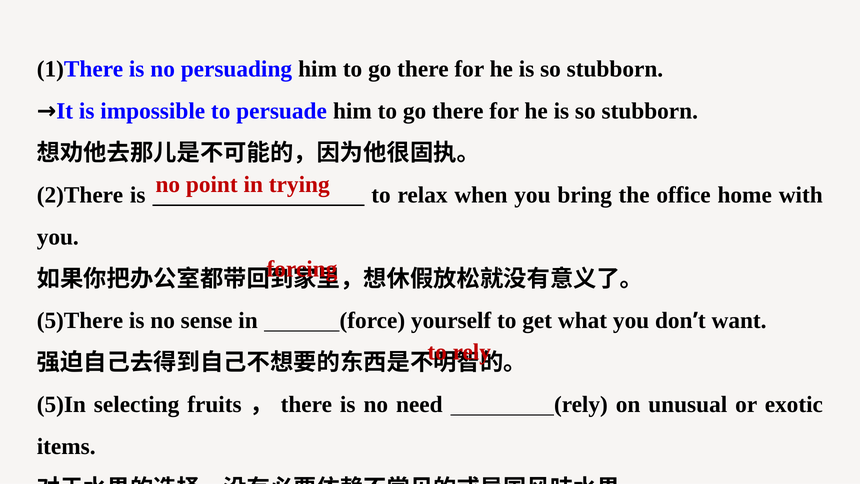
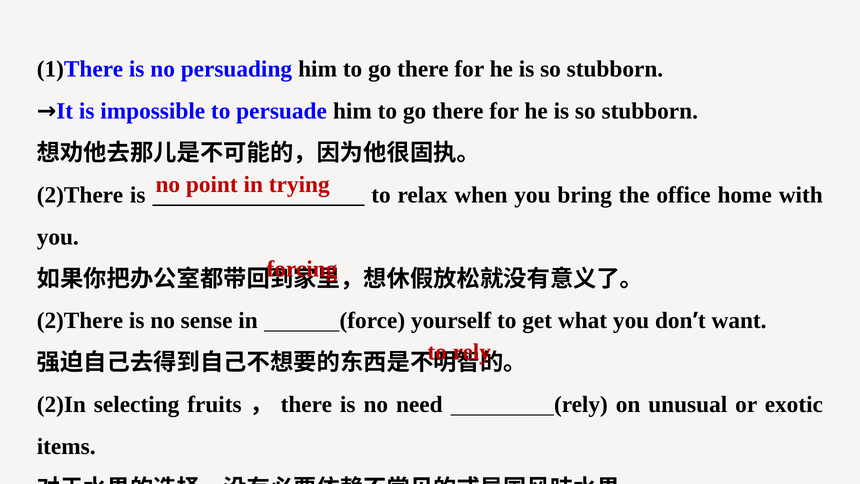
5)There: 5)There -> 2)There (80, 321)
5)In: 5)In -> 2)In (61, 405)
